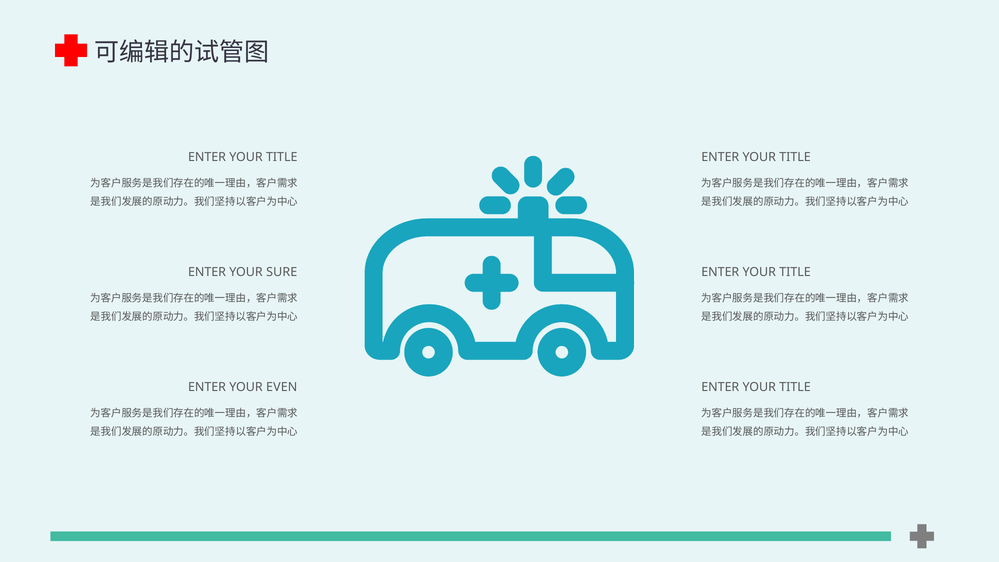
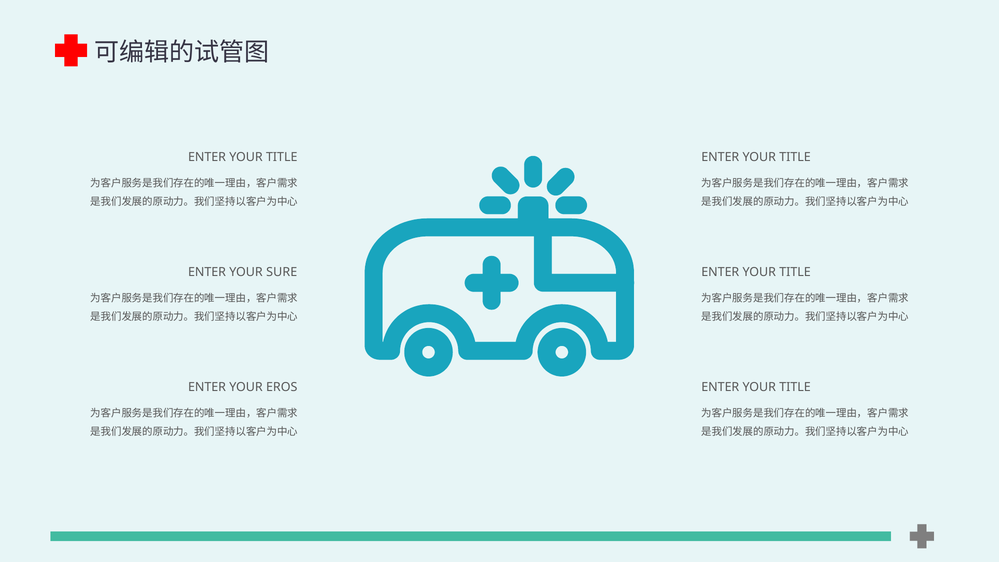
EVEN: EVEN -> EROS (282, 387)
